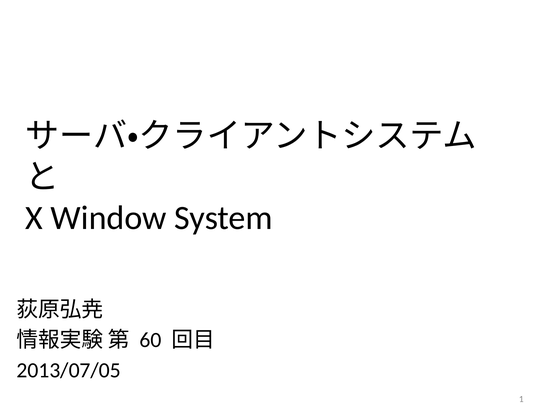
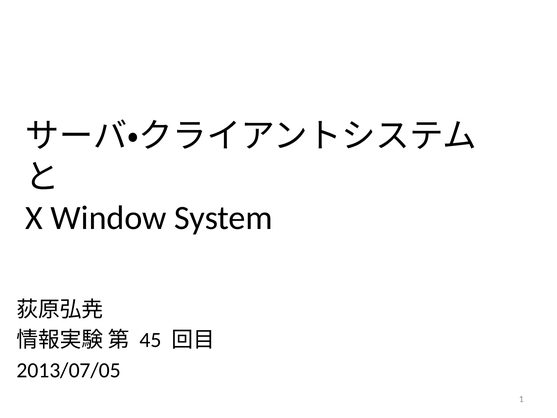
60: 60 -> 45 (150, 340)
